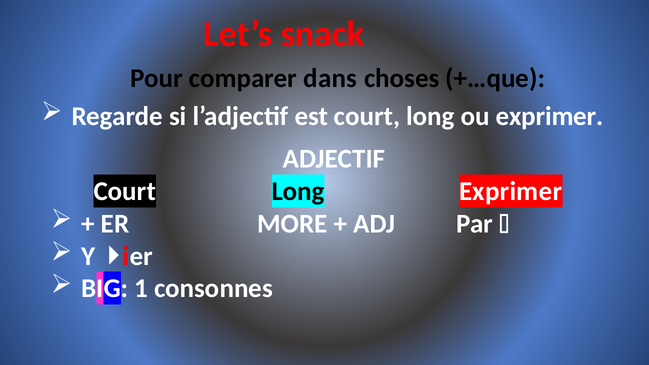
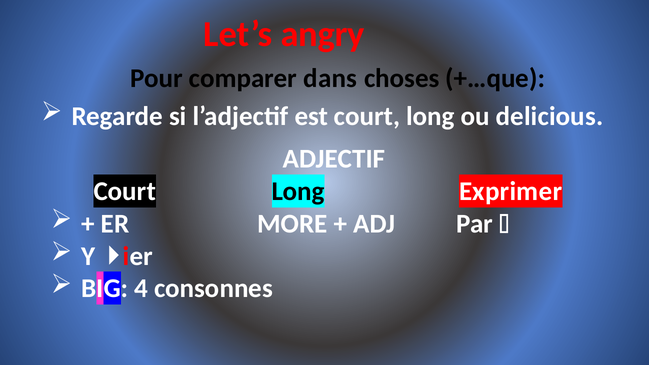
snack: snack -> angry (323, 34)
ou exprimer: exprimer -> delicious (549, 116)
1: 1 -> 4 (141, 289)
